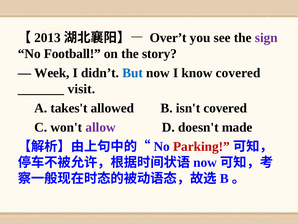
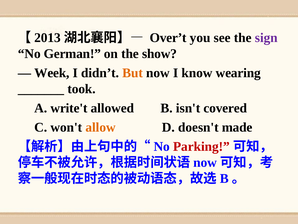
Football: Football -> German (72, 54)
story: story -> show (160, 54)
But colour: blue -> orange (133, 73)
know covered: covered -> wearing (238, 73)
visit: visit -> took (82, 89)
takes't: takes't -> write't (69, 108)
allow colour: purple -> orange (101, 127)
